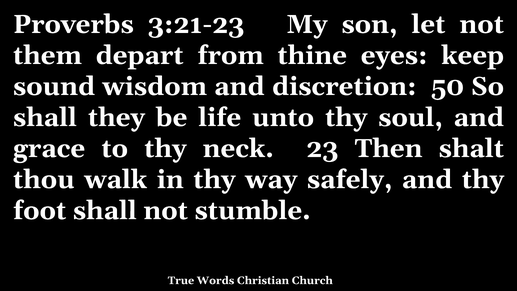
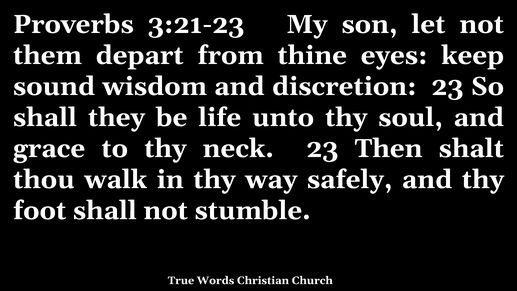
discretion 50: 50 -> 23 (447, 86)
